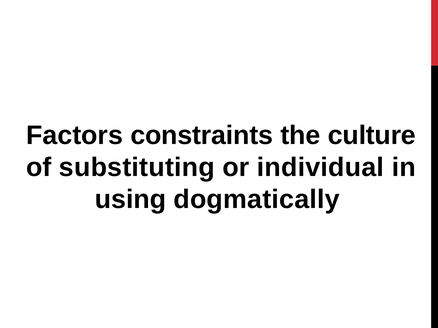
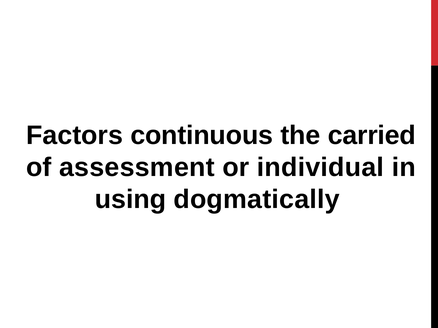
constraints: constraints -> continuous (202, 135)
culture: culture -> carried (372, 135)
substituting: substituting -> assessment (137, 168)
